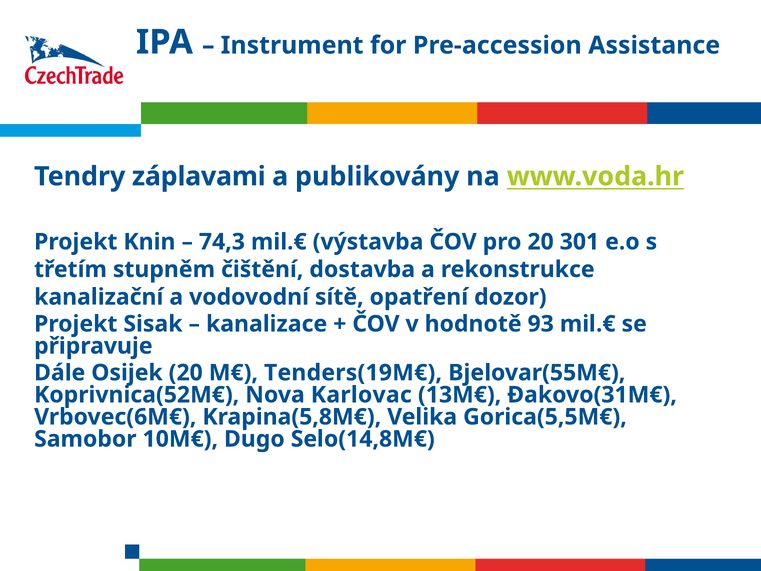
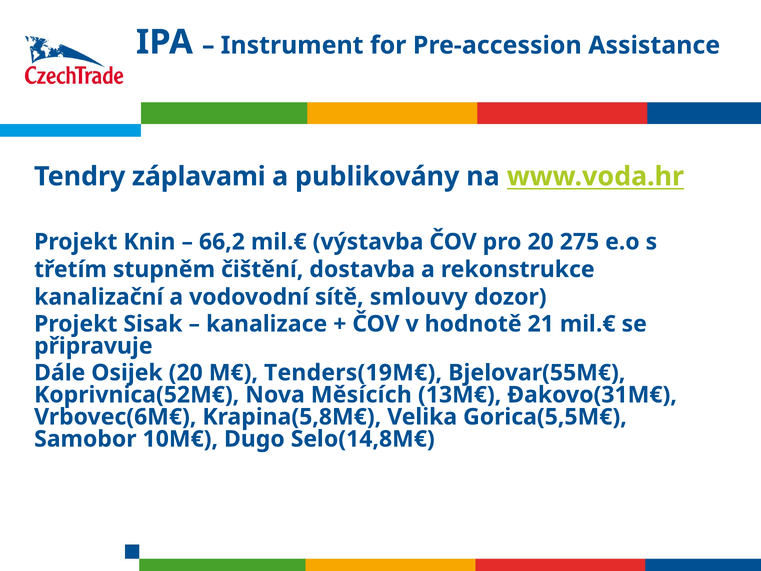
74,3: 74,3 -> 66,2 (222, 242)
301: 301 -> 275 (579, 242)
opatření: opatření -> smlouvy (419, 297)
93: 93 -> 21 (541, 324)
Karlovac: Karlovac -> Měsících (361, 395)
